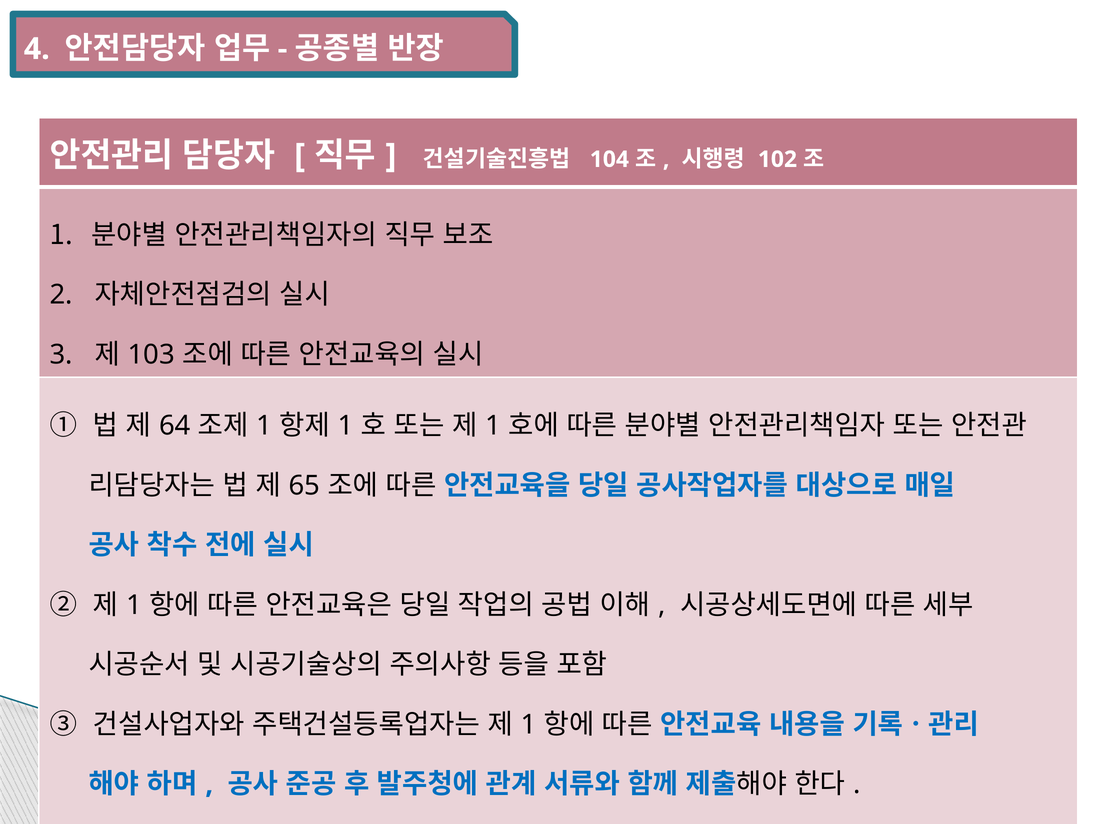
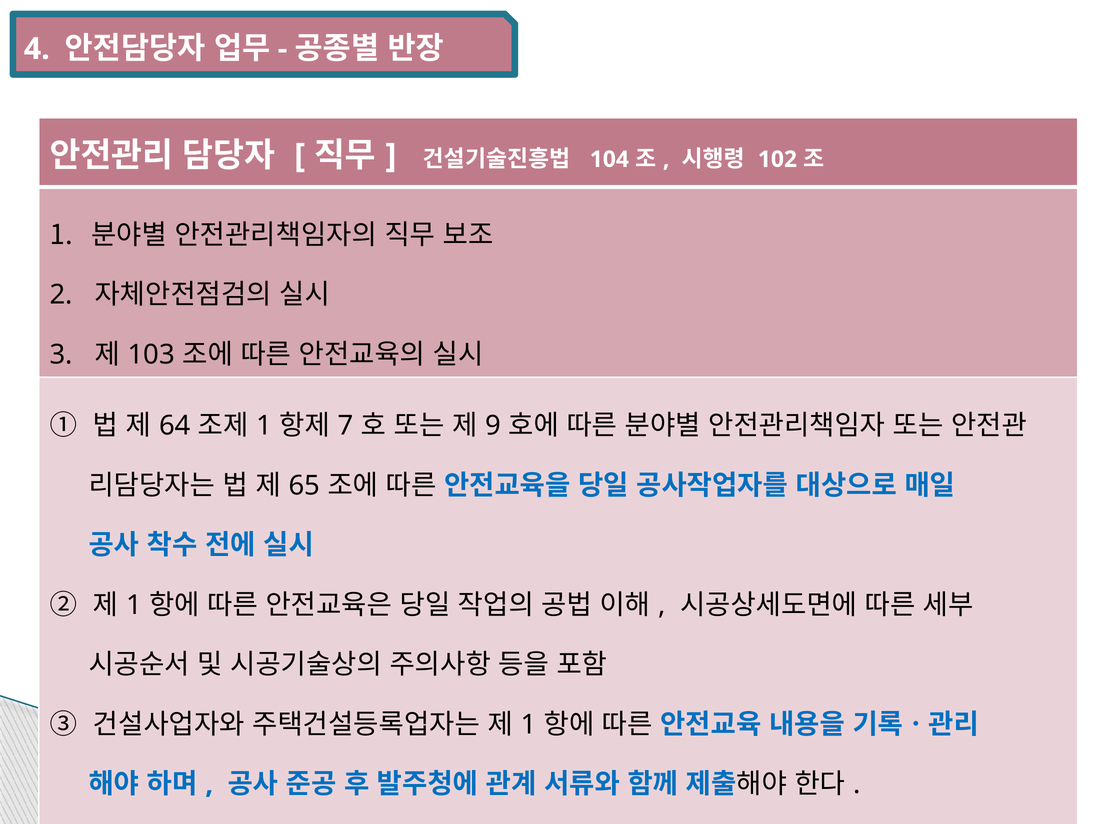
1: 1 -> 7 (346, 426)
1: 1 -> 9 (493, 426)
